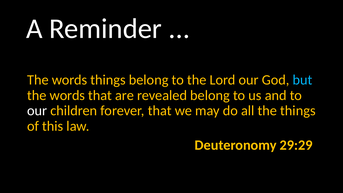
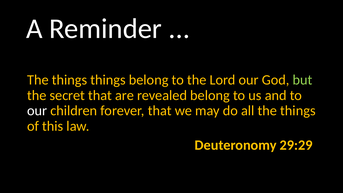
words: words -> things (69, 80)
but colour: light blue -> light green (303, 80)
words: words -> secret (67, 95)
